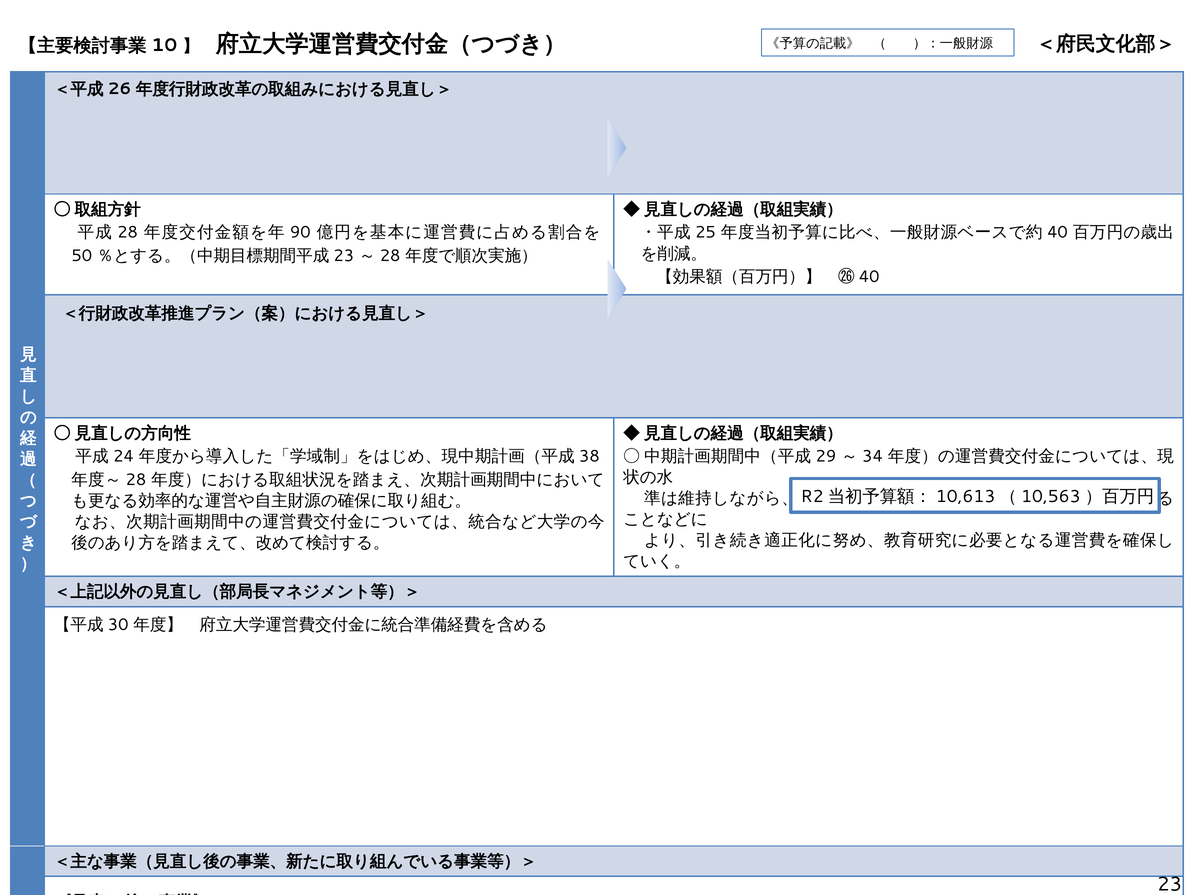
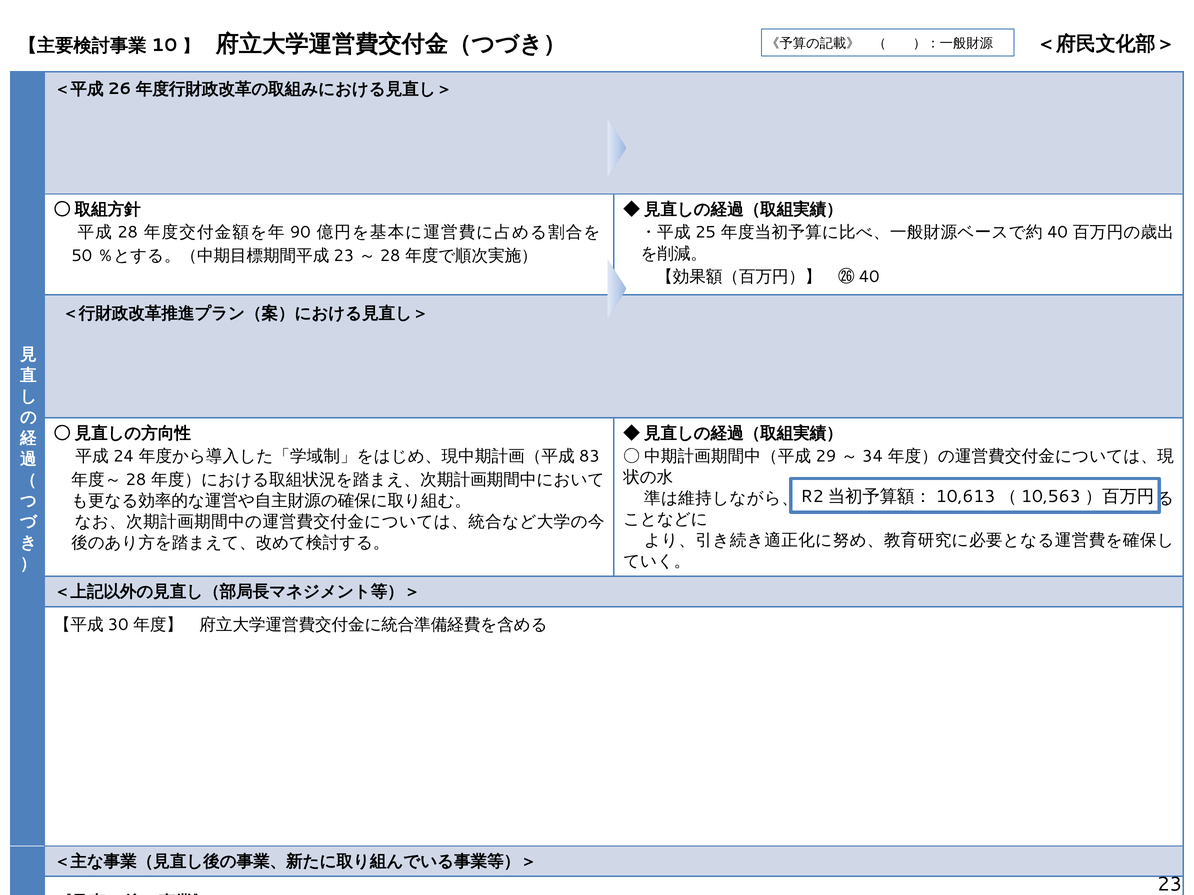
38: 38 -> 83 (589, 456)
